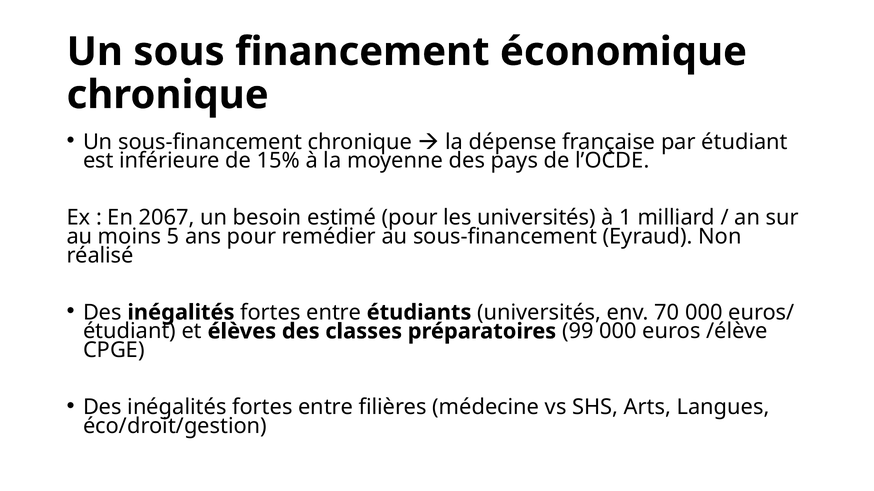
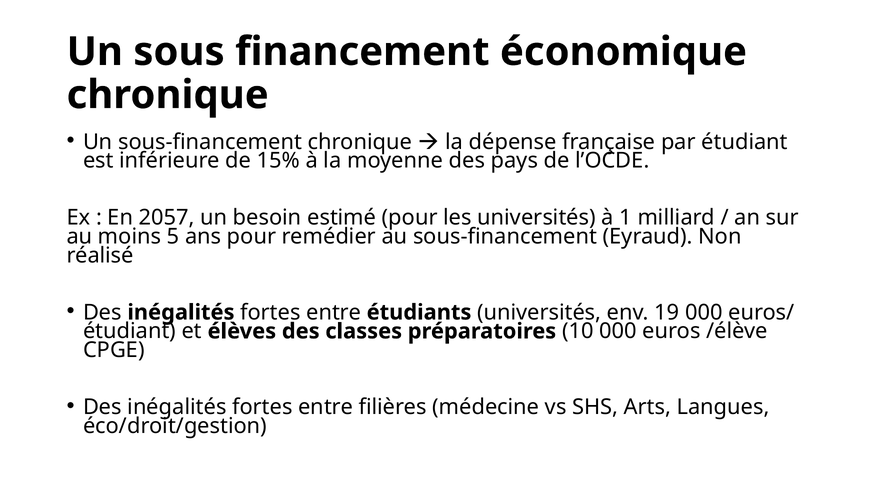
2067: 2067 -> 2057 (167, 218)
70: 70 -> 19 (667, 313)
99: 99 -> 10 (578, 332)
